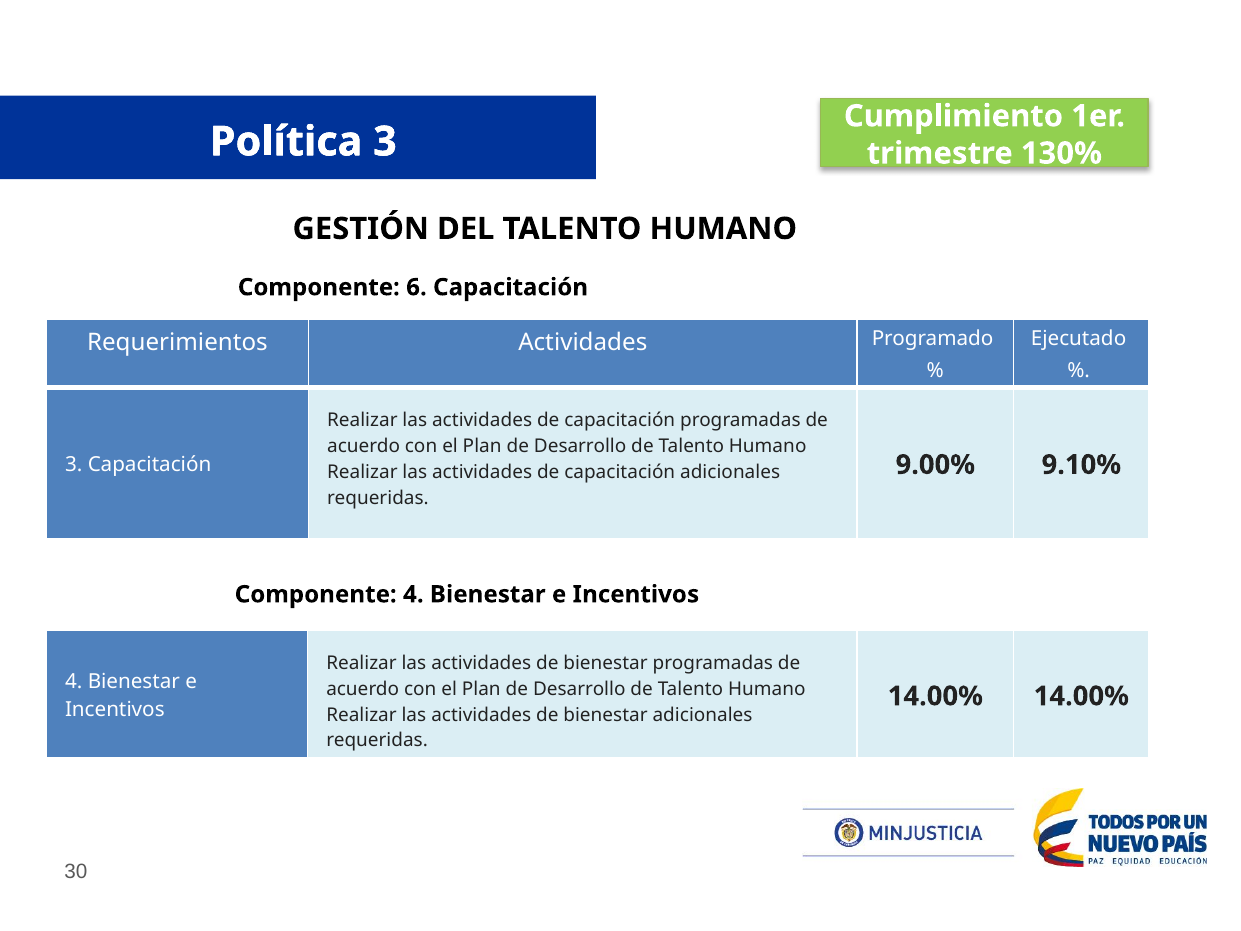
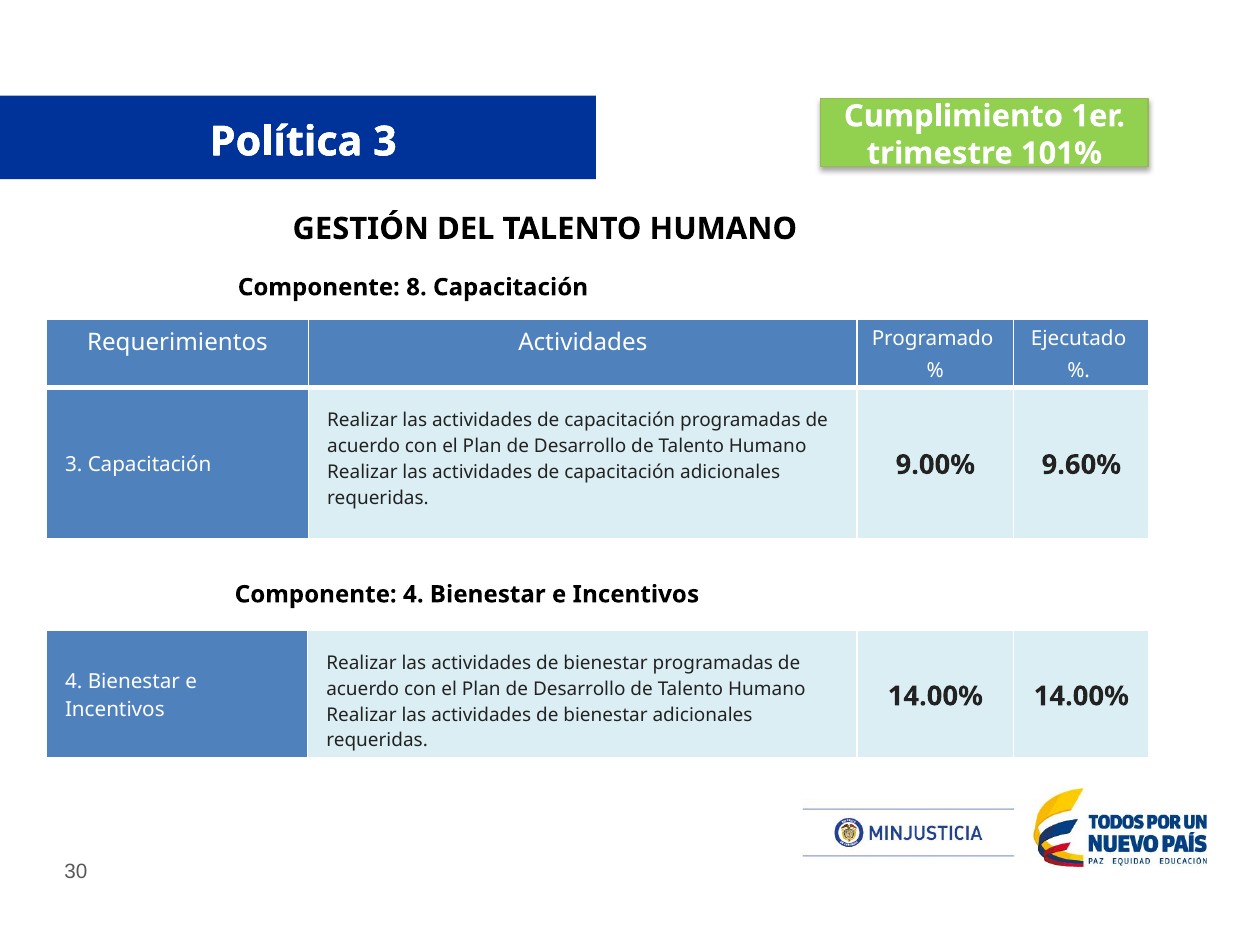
130%: 130% -> 101% (1061, 153)
6: 6 -> 8 (416, 287)
9.10%: 9.10% -> 9.60% (1081, 465)
